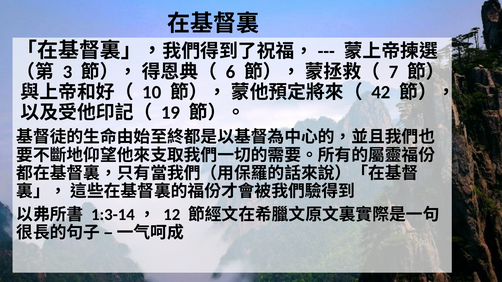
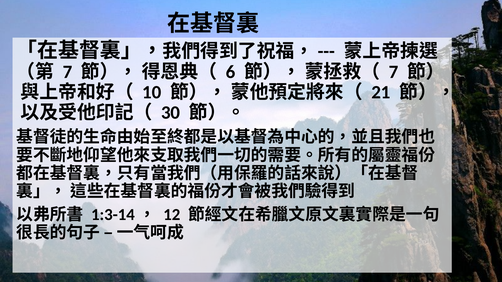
3: 3 -> 7 (68, 72)
42: 42 -> 21 (381, 93)
19: 19 -> 30 (171, 113)
